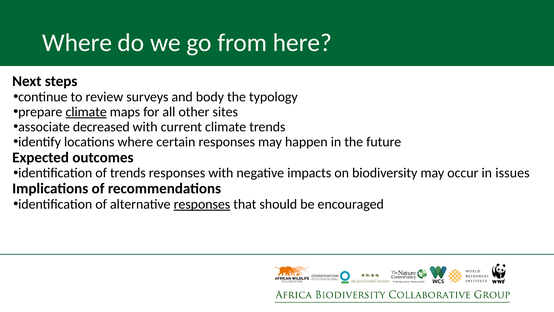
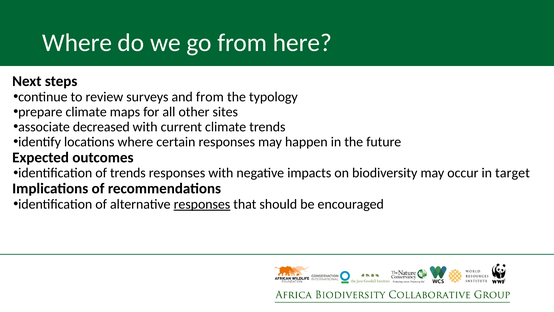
and body: body -> from (210, 97)
climate underline: present -> none (86, 112)
issues: issues -> target (513, 173)
